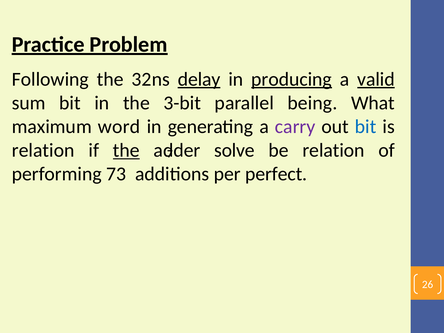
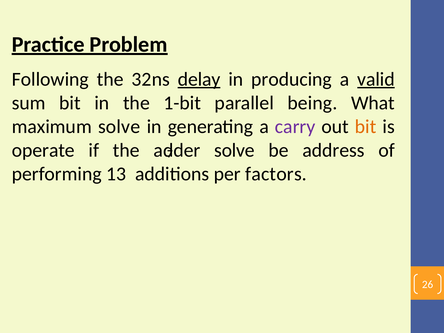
producing underline: present -> none (292, 79)
3-bit: 3-bit -> 1-bit (182, 103)
maximum word: word -> solve (119, 127)
bit colour: blue -> orange (366, 127)
relation: relation -> operate (43, 150)
the underline: present -> none (126, 150)
be relation: relation -> address (334, 150)
73: 73 -> 13 (116, 174)
perfect: perfect -> factors (276, 174)
